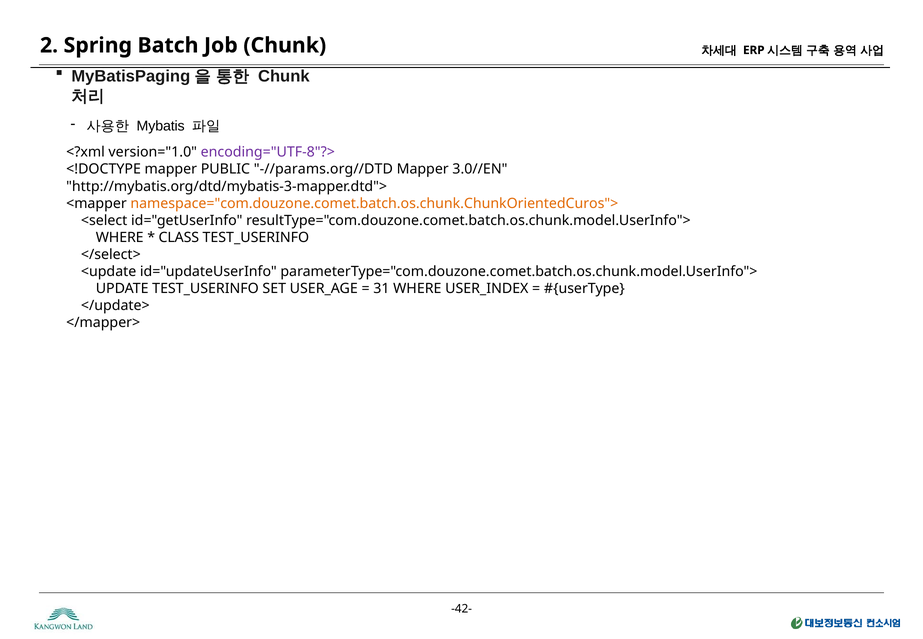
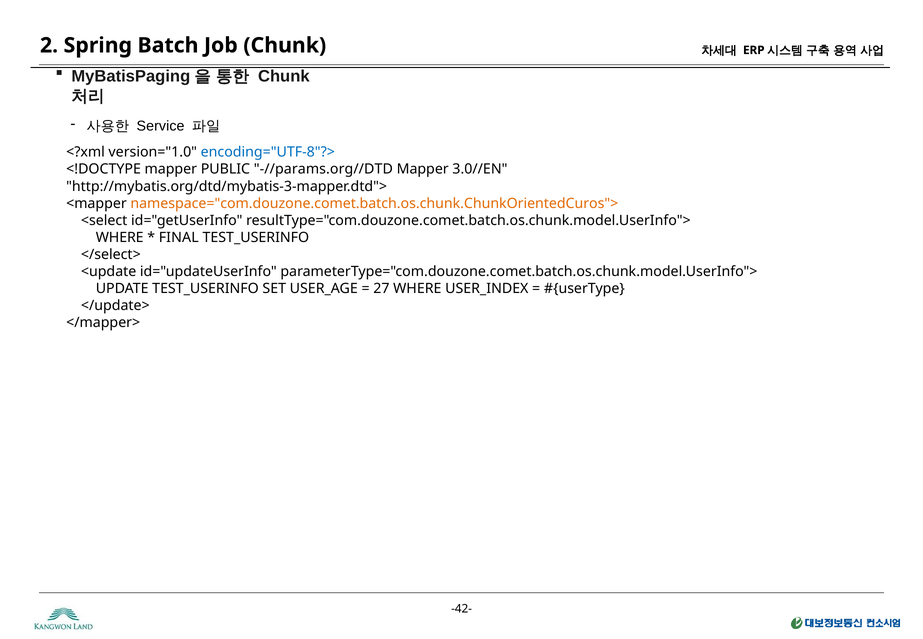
Mybatis: Mybatis -> Service (161, 126)
encoding="UTF-8"?> colour: purple -> blue (268, 152)
CLASS: CLASS -> FINAL (179, 237)
31: 31 -> 27 (381, 289)
